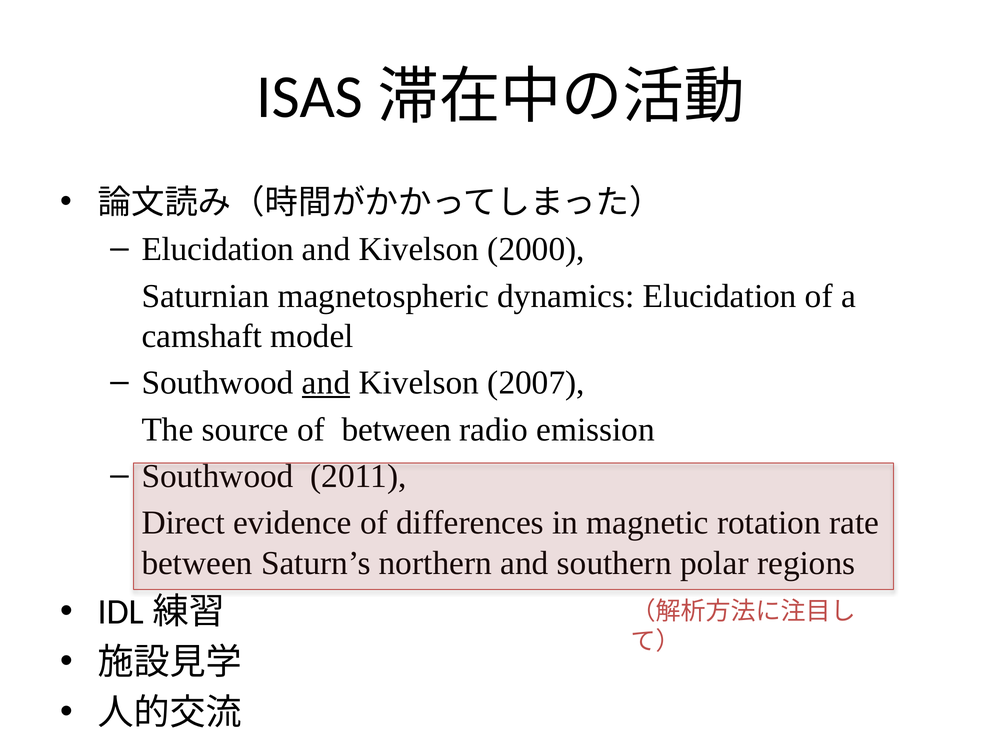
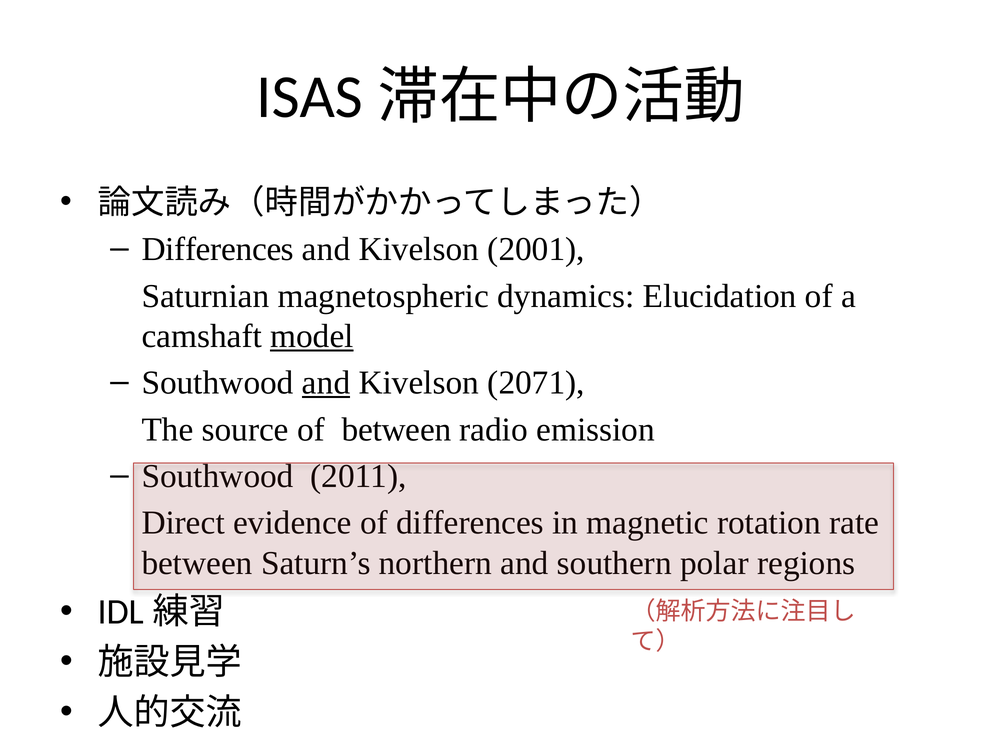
Elucidation: Elucidation -> Differences (218, 249)
2000: 2000 -> 2001 (536, 249)
model underline: none -> present (312, 336)
2007: 2007 -> 2071 (536, 383)
